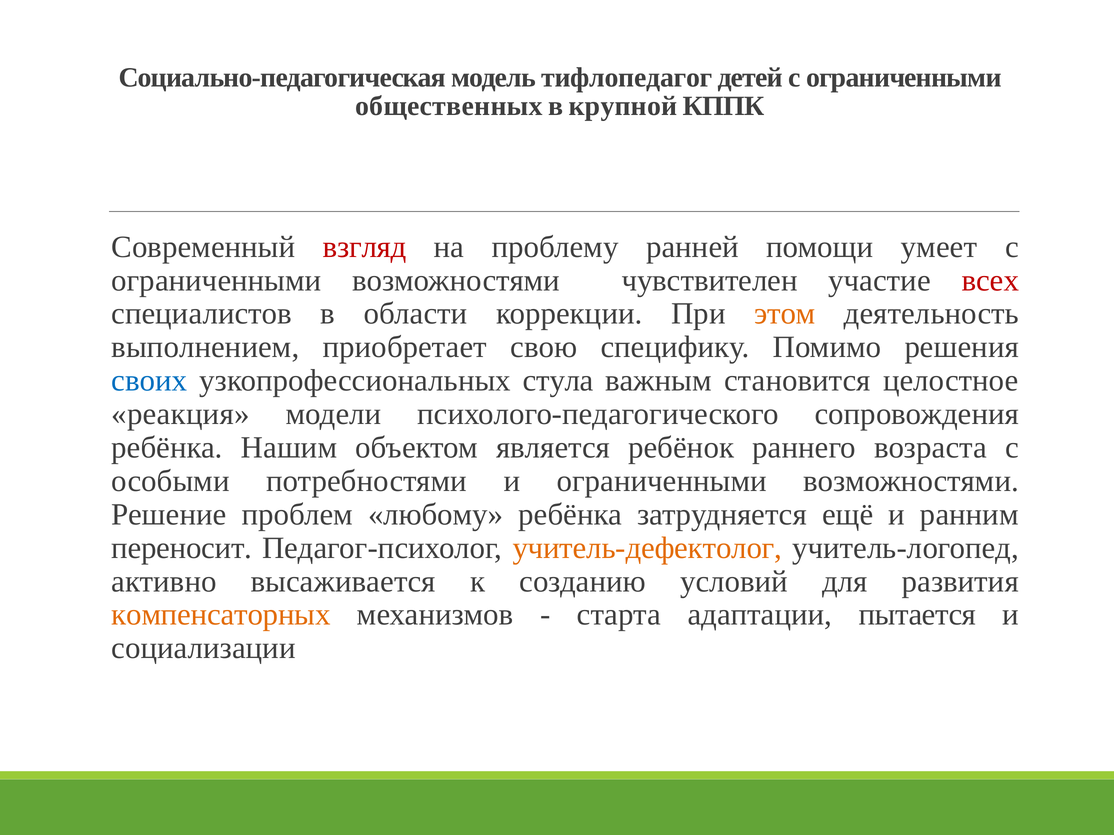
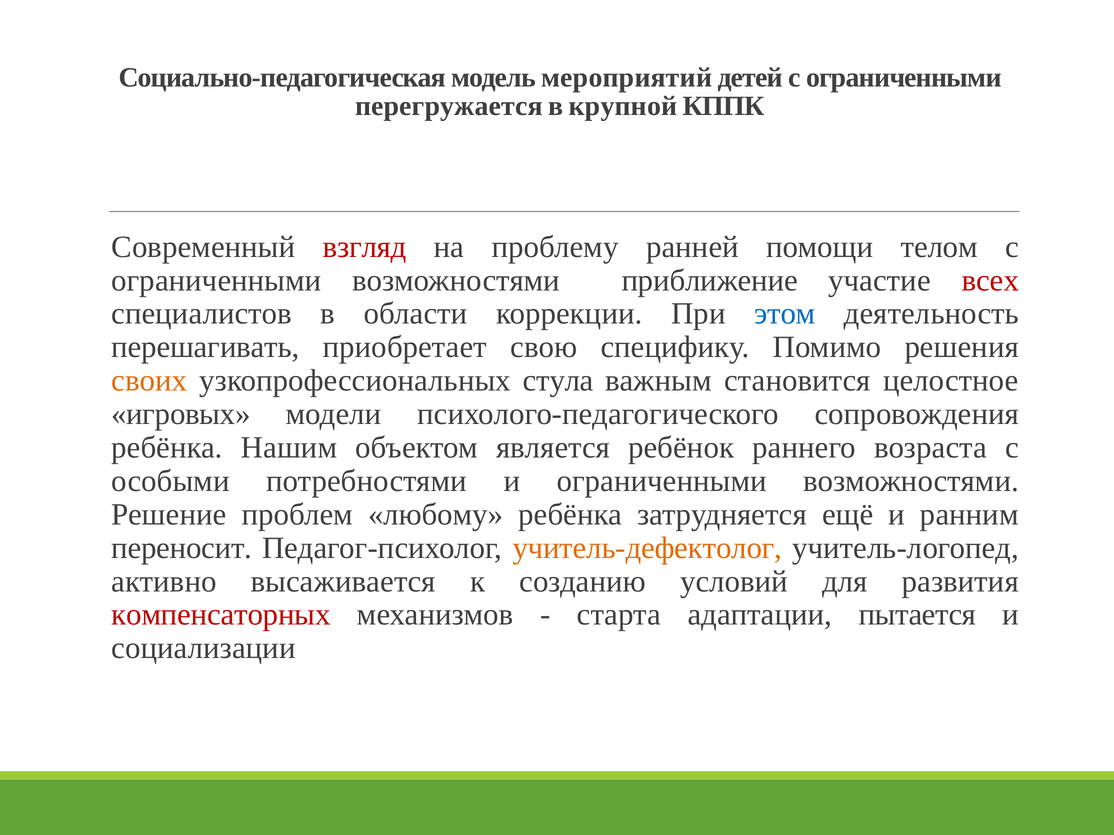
тифлопедагог: тифлопедагог -> мероприятий (627, 78)
общественных: общественных -> перегружается (449, 106)
умеет: умеет -> телом (939, 247)
чувствителен: чувствителен -> приближение (710, 280)
этом colour: orange -> blue (785, 314)
выполнением: выполнением -> перешагивать (205, 347)
своих colour: blue -> orange (149, 381)
реакция: реакция -> игровых (181, 414)
компенсаторных colour: orange -> red (221, 615)
